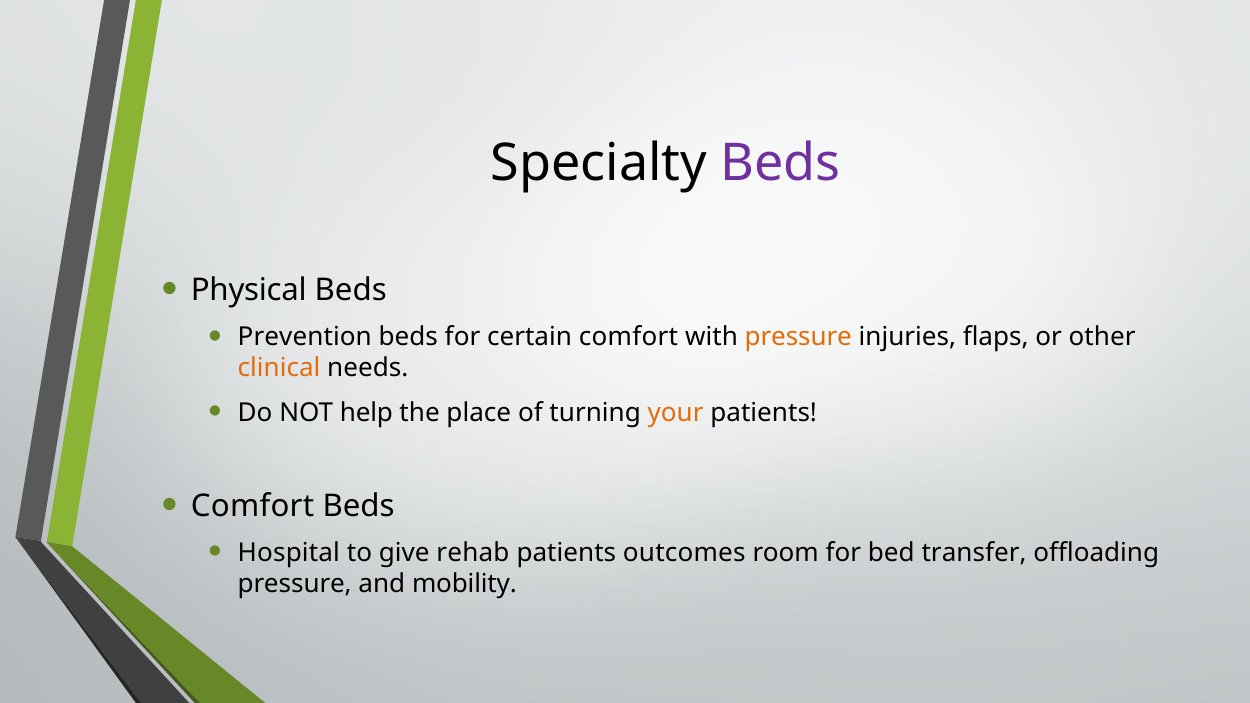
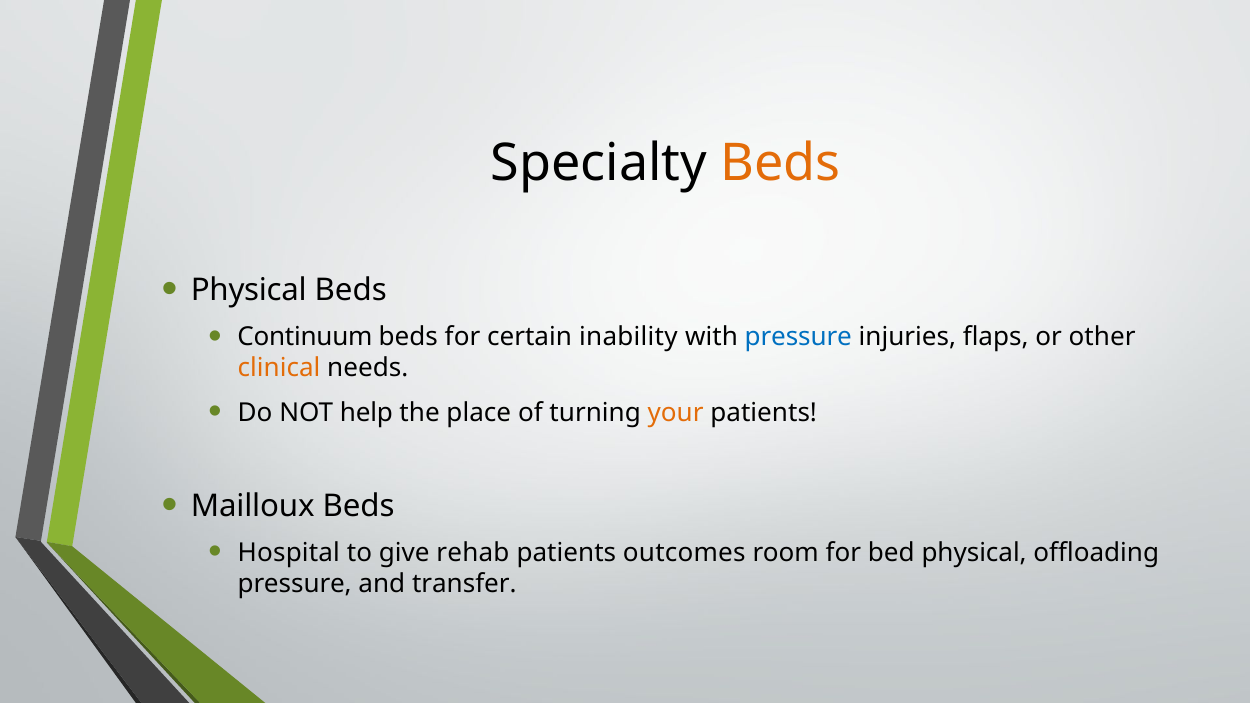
Beds colour: purple -> orange (780, 164)
Prevention: Prevention -> Continuum (305, 337)
certain comfort: comfort -> inability (628, 337)
pressure colour: orange -> blue (798, 337)
Comfort: Comfort -> Mailloux (253, 506)
bed transfer: transfer -> physical (974, 553)
mobility: mobility -> transfer (464, 584)
